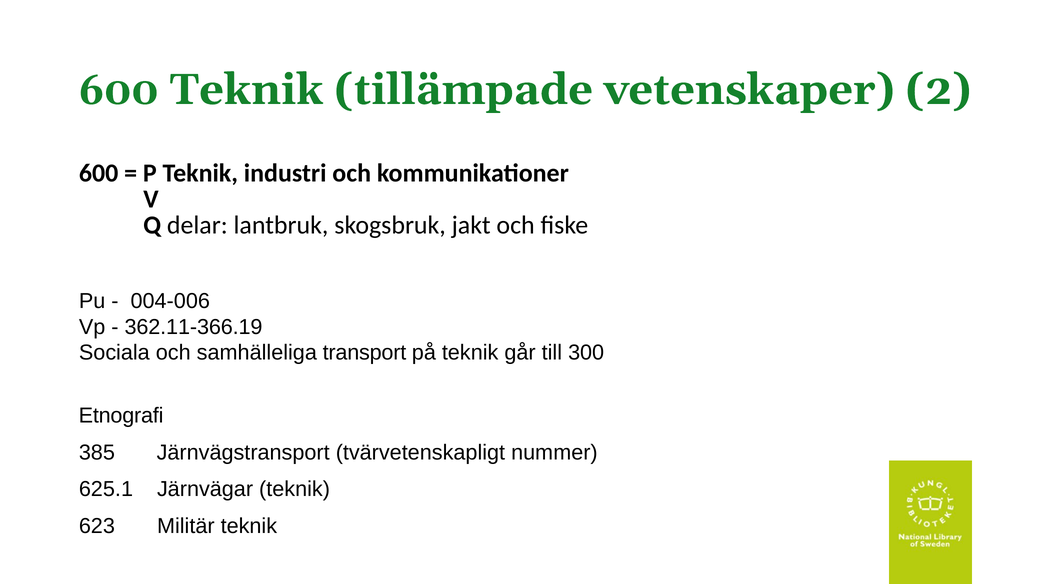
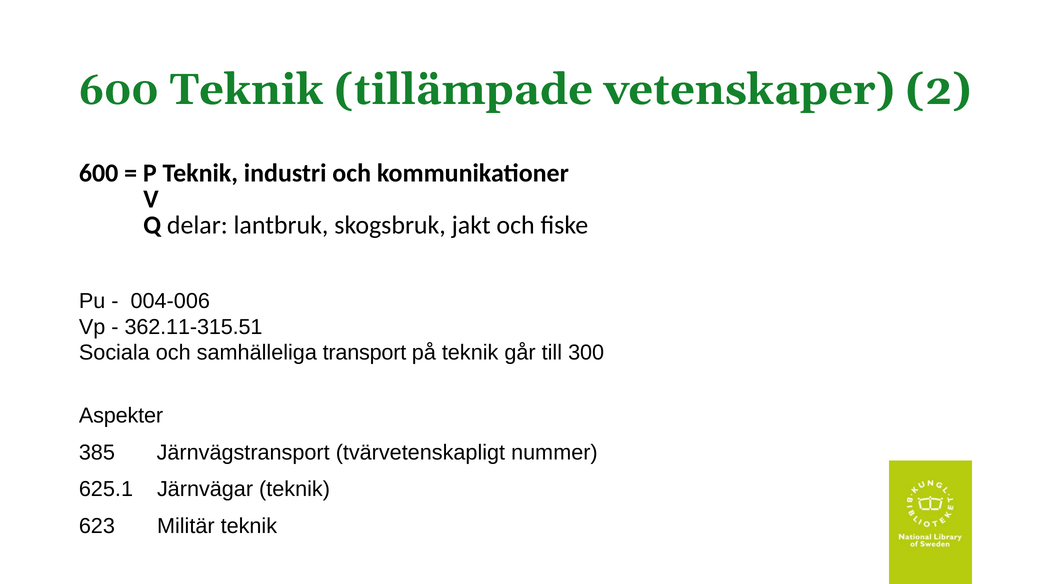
362.11-366.19: 362.11-366.19 -> 362.11-315.51 (194, 326)
Etnografi: Etnografi -> Aspekter (121, 415)
